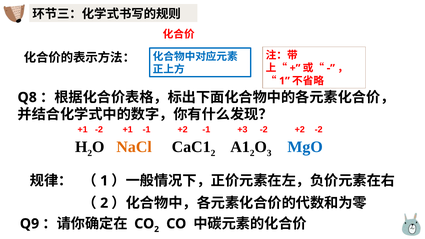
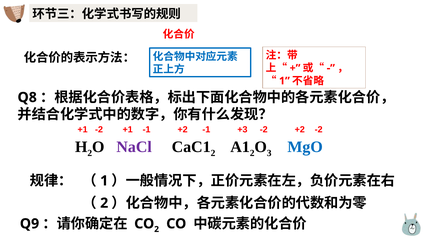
NaCl colour: orange -> purple (134, 147)
